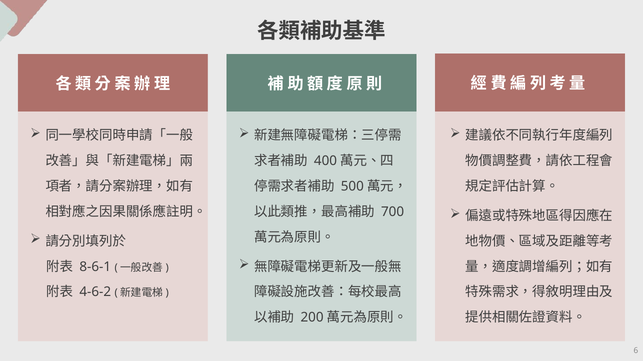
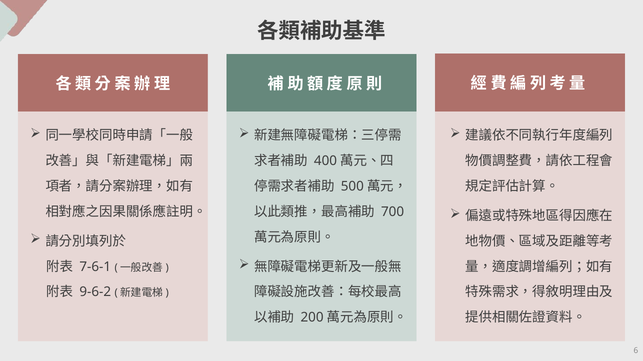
8-6-1: 8-6-1 -> 7-6-1 (95, 267)
4-6-2: 4-6-2 -> 9-6-2 (95, 293)
